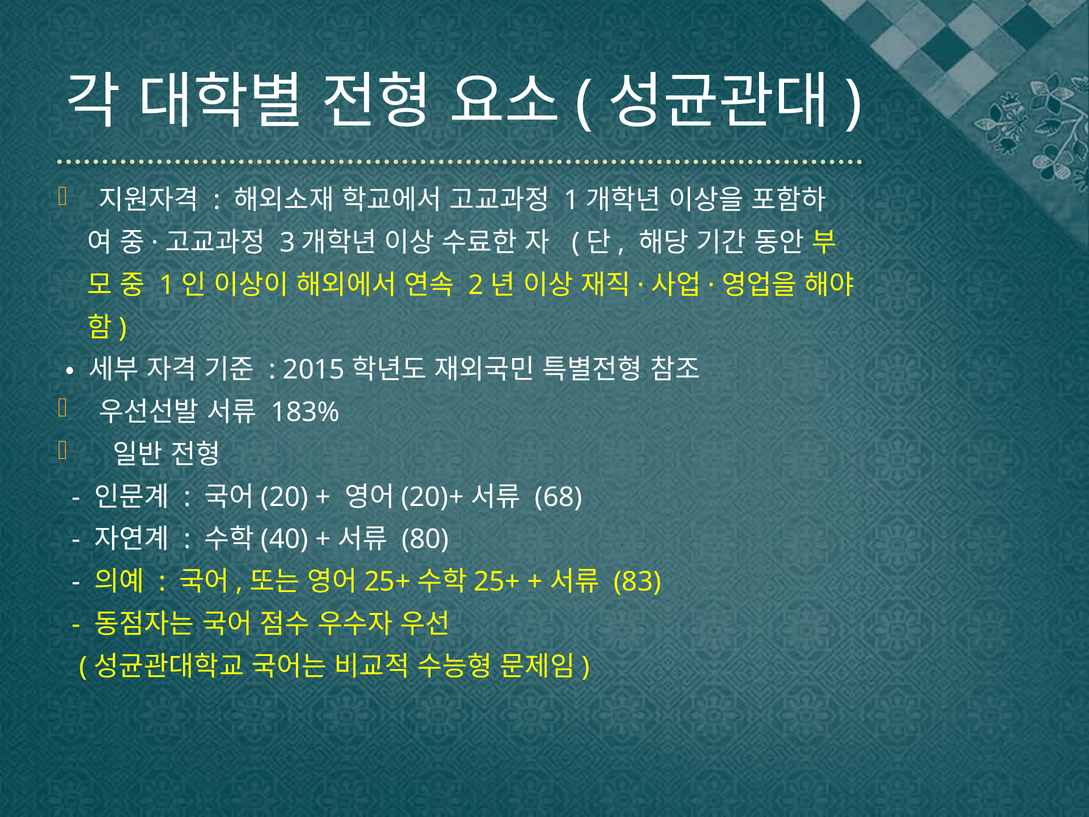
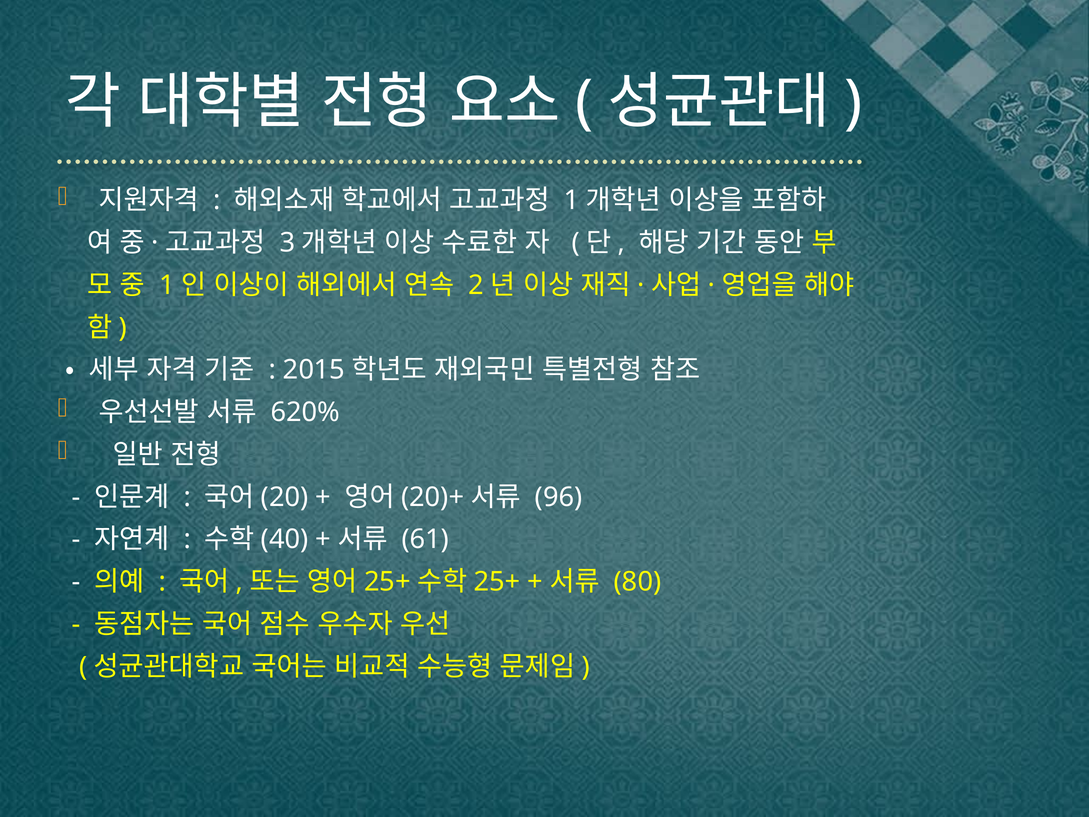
183%: 183% -> 620% (305, 412)
68: 68 -> 96 (559, 497)
80: 80 -> 61 (425, 539)
83: 83 -> 80 (638, 582)
